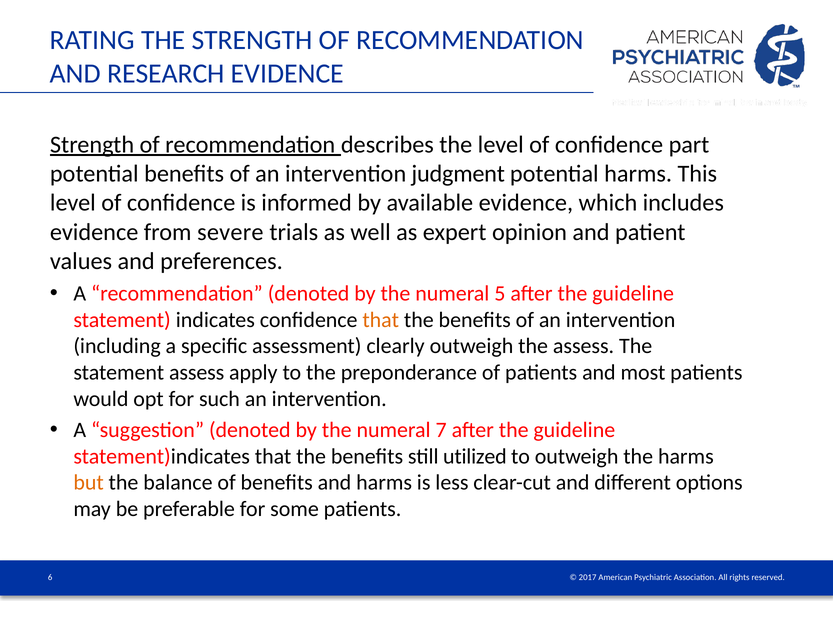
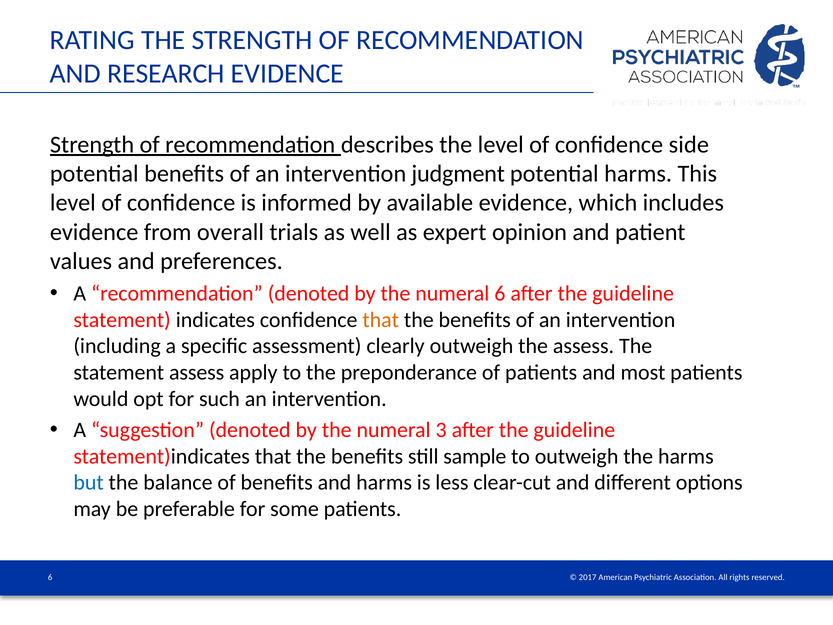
part: part -> side (689, 144)
severe: severe -> overall (230, 232)
numeral 5: 5 -> 6 (500, 293)
7: 7 -> 3 (441, 430)
utilized: utilized -> sample (475, 456)
but colour: orange -> blue (89, 483)
